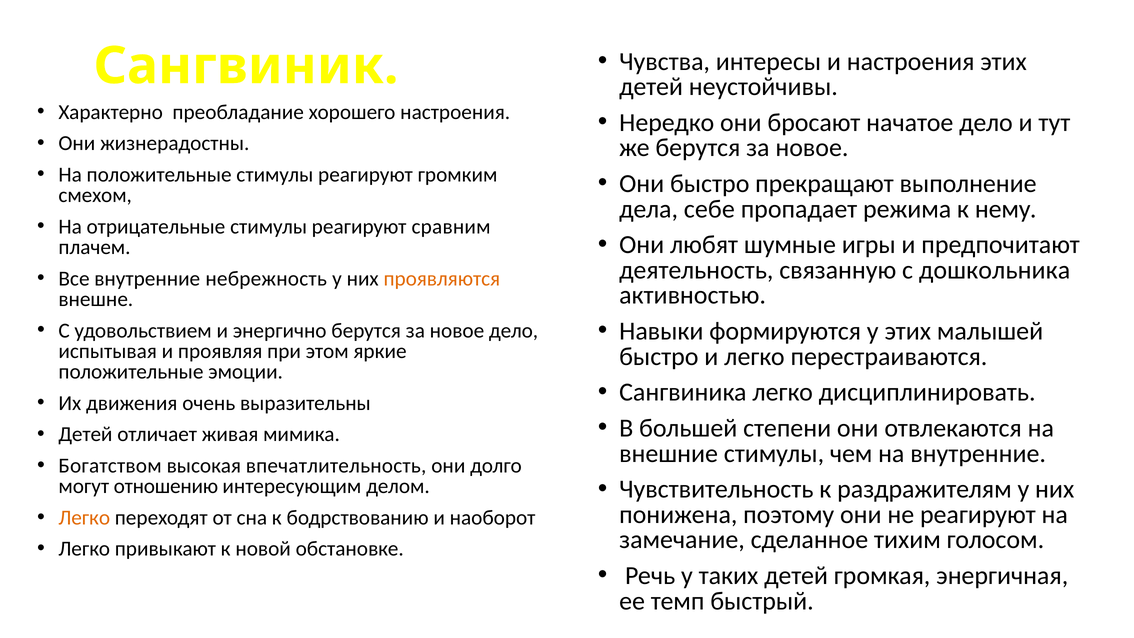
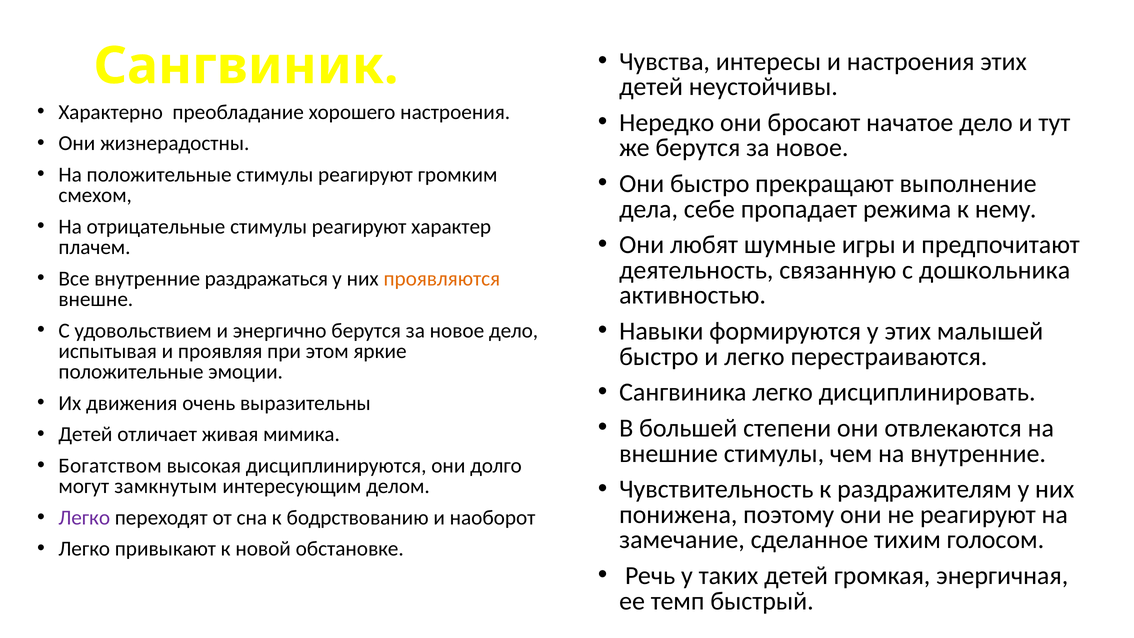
сравним: сравним -> характер (451, 227)
небрежность: небрежность -> раздражаться (266, 279)
впечатлительность: впечатлительность -> дисциплинируются (336, 466)
отношению: отношению -> замкнутым (166, 486)
Легко colour: orange -> purple (84, 518)
